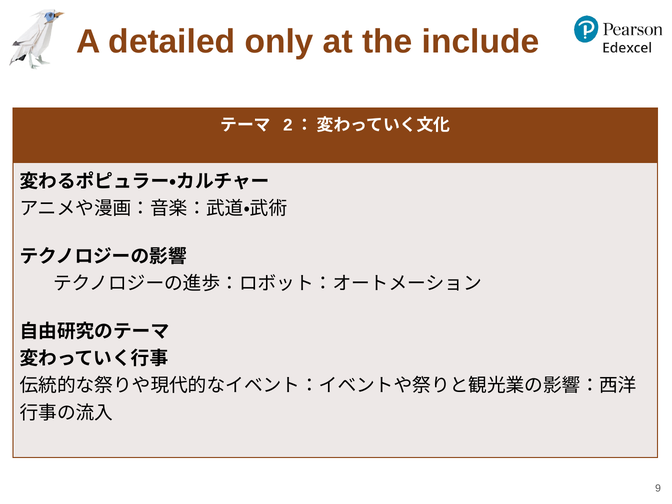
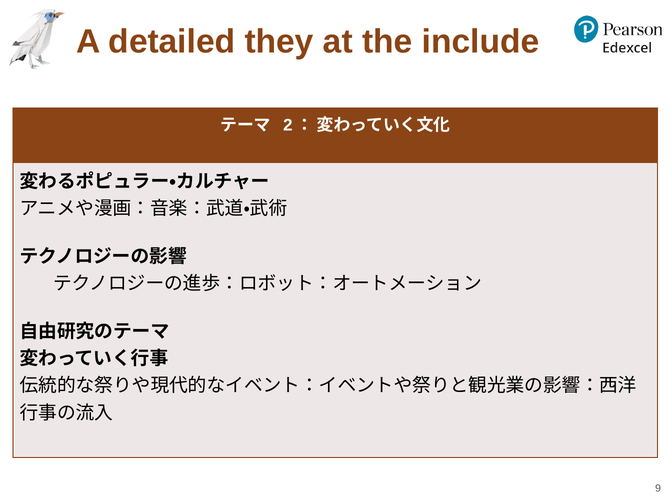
only: only -> they (279, 42)
